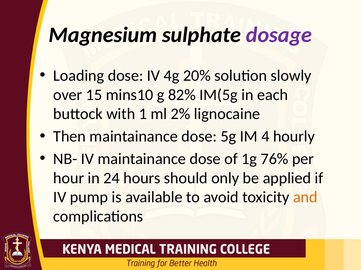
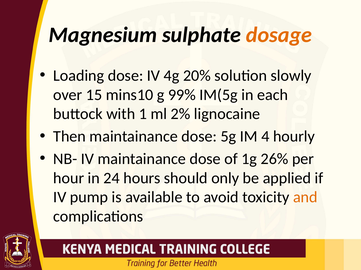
dosage colour: purple -> orange (279, 35)
82%: 82% -> 99% (182, 95)
76%: 76% -> 26% (274, 159)
